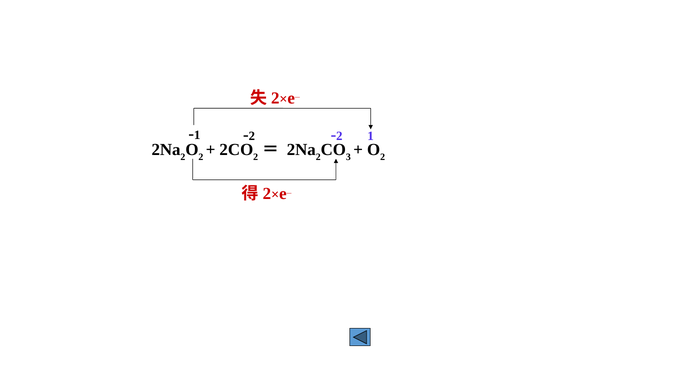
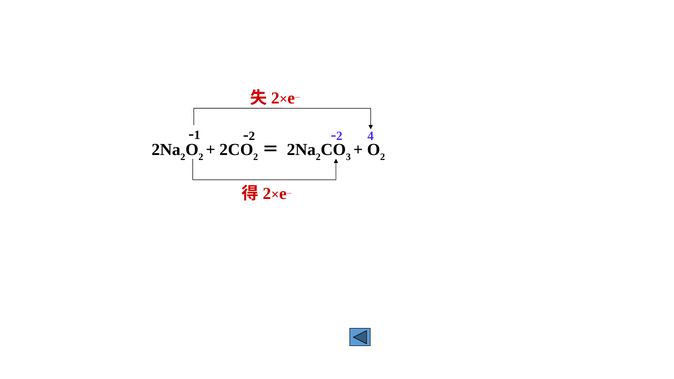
1: 1 -> 4 (371, 136)
